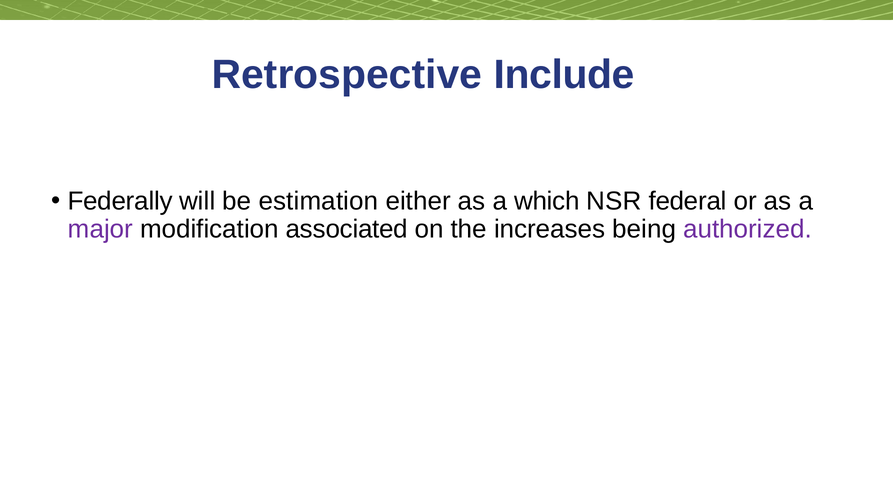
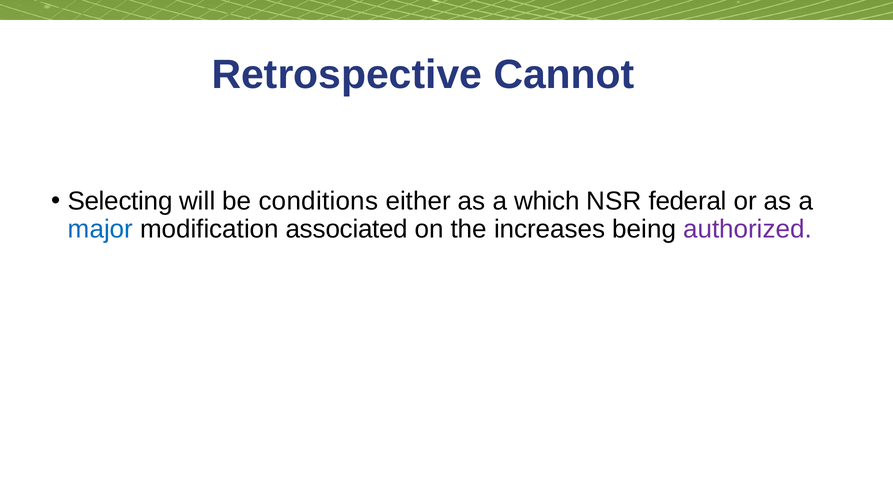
Include: Include -> Cannot (564, 75)
Federally: Federally -> Selecting (120, 201)
estimation: estimation -> conditions (318, 201)
major colour: purple -> blue (100, 230)
